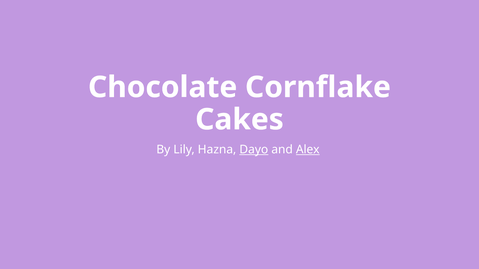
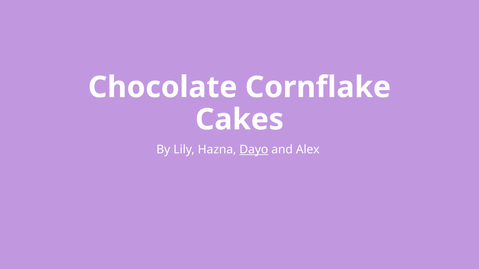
Alex underline: present -> none (308, 150)
